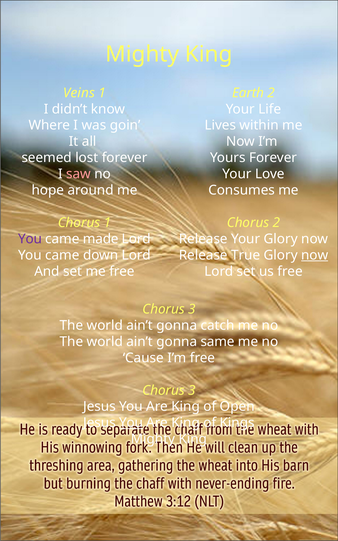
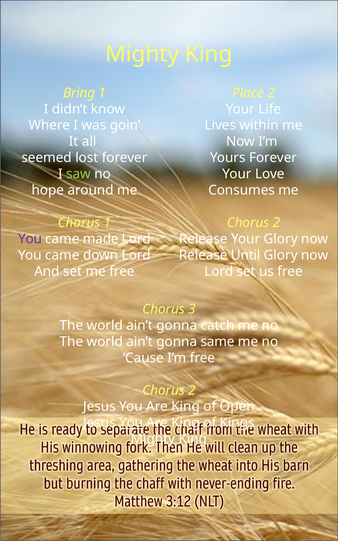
Veins: Veins -> Bring (79, 93)
Earth: Earth -> Place (248, 93)
saw colour: pink -> light green (78, 174)
True: True -> Until (246, 255)
now underline: present -> none (315, 255)
3: 3 -> 2 (192, 390)
